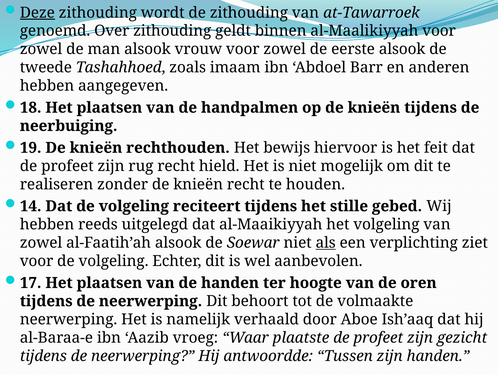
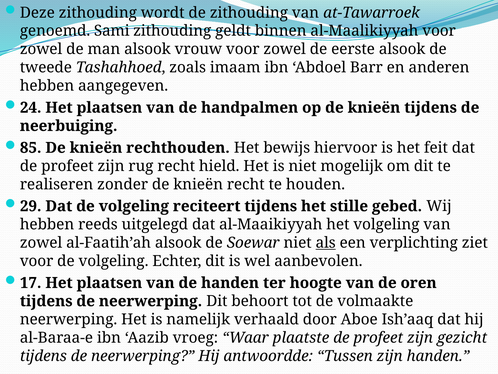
Deze underline: present -> none (37, 13)
Over: Over -> Sami (112, 31)
18: 18 -> 24 (31, 107)
19: 19 -> 85 (31, 148)
14: 14 -> 29 (31, 206)
